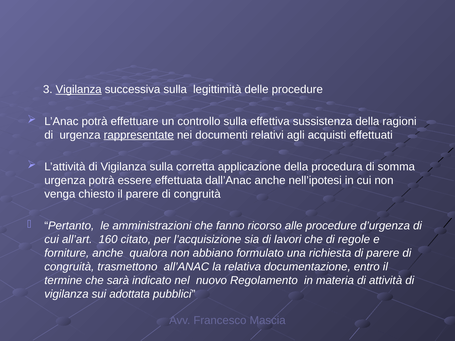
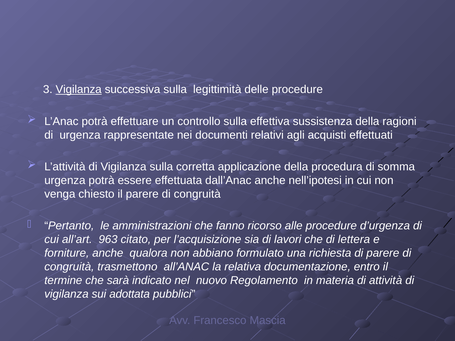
rappresentate underline: present -> none (139, 135)
160: 160 -> 963 (108, 240)
regole: regole -> lettera (354, 240)
